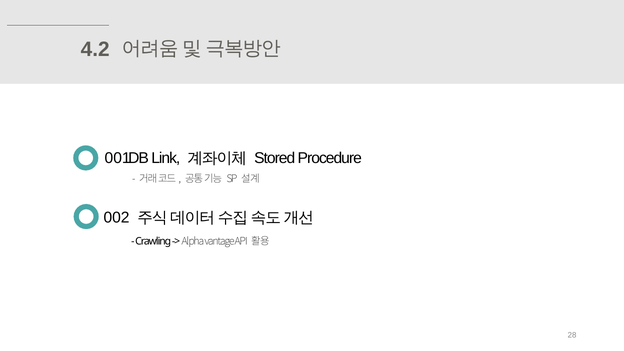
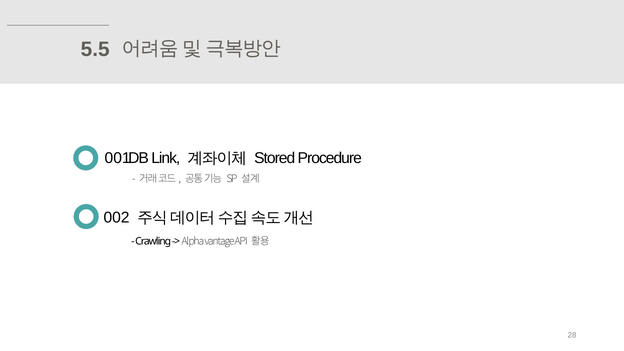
4.2: 4.2 -> 5.5 (95, 50)
